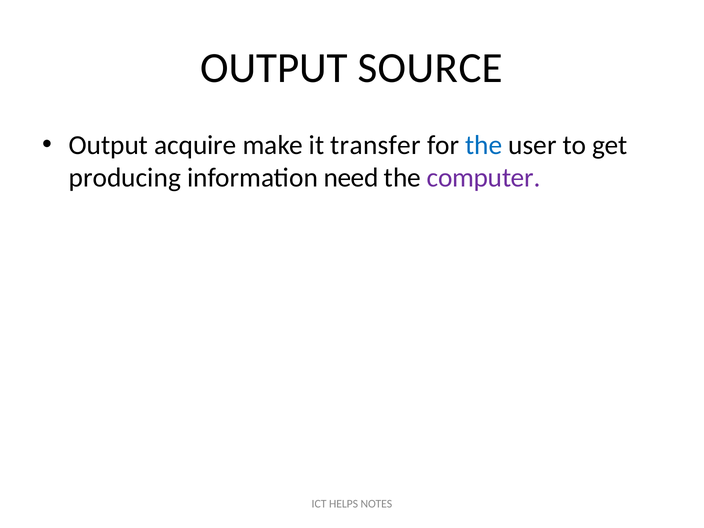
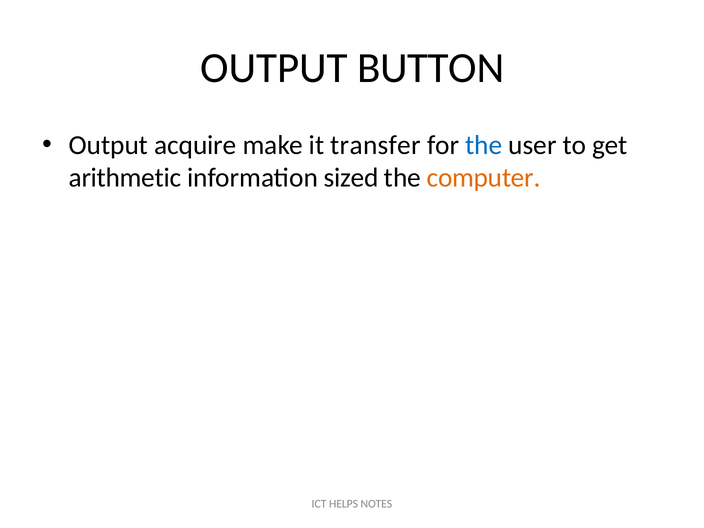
SOURCE: SOURCE -> BUTTON (431, 68)
producing: producing -> arithmetic (125, 178)
need: need -> sized (351, 178)
computer colour: purple -> orange (484, 178)
